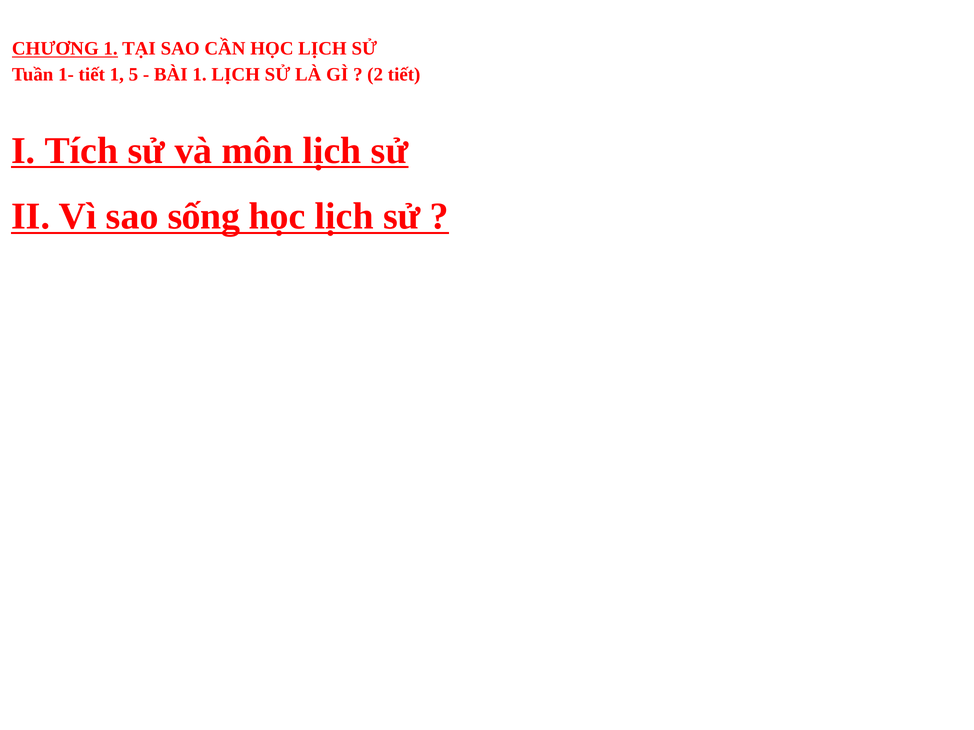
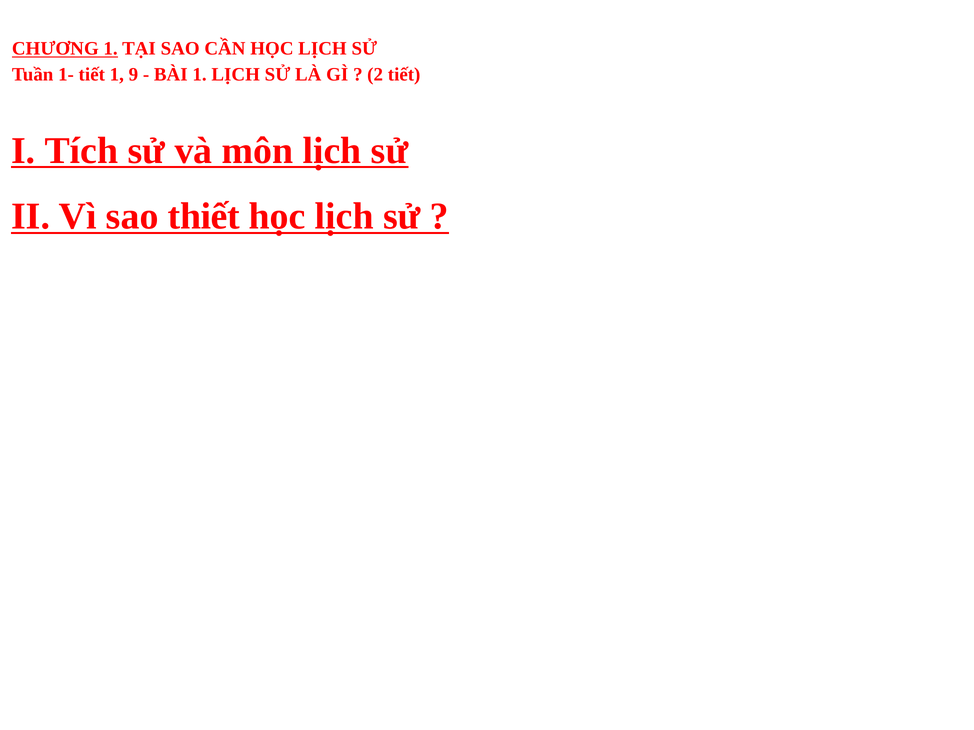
5: 5 -> 9 (133, 75)
sống: sống -> thiết (204, 216)
